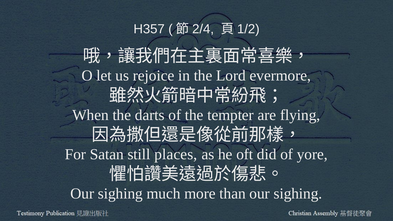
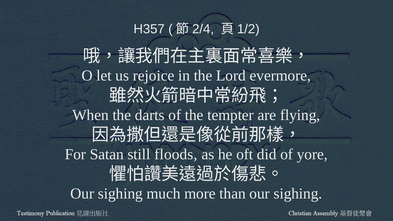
places: places -> floods (176, 154)
